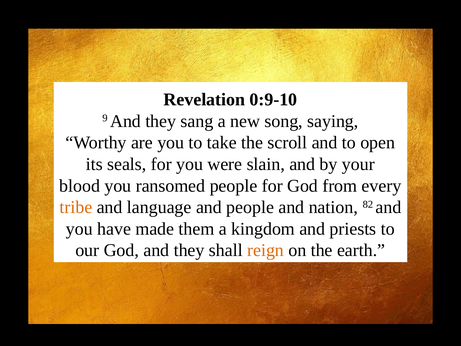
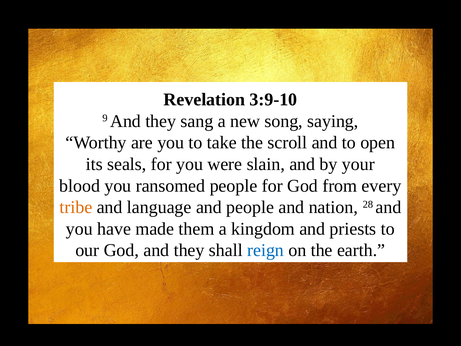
0:9-10: 0:9-10 -> 3:9-10 (273, 100)
82: 82 -> 28 (368, 204)
reign colour: orange -> blue (266, 250)
